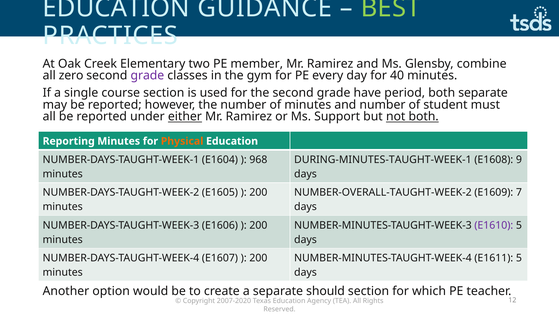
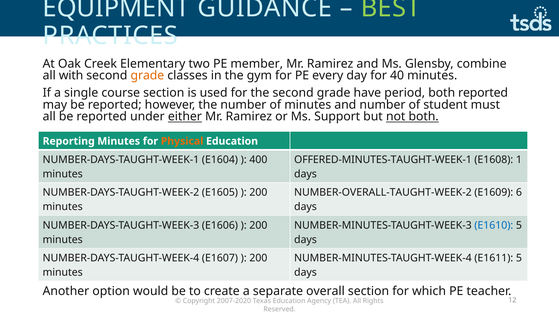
EDUCATION: EDUCATION -> EQUIPMENT (116, 8)
zero: zero -> with (71, 75)
grade colour: purple -> orange (147, 75)
both separate: separate -> reported (483, 93)
968: 968 -> 400 (258, 159)
DURING-MINUTES-TAUGHT-WEEK-1: DURING-MINUTES-TAUGHT-WEEK-1 -> OFFERED-MINUTES-TAUGHT-WEEK-1 (383, 159)
9: 9 -> 1 (519, 159)
7: 7 -> 6 (519, 192)
E1610 colour: purple -> blue (494, 225)
should: should -> overall (325, 291)
